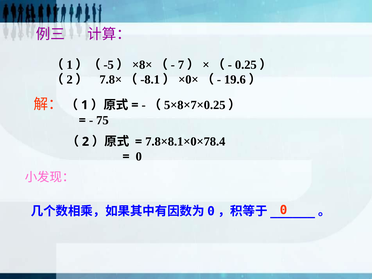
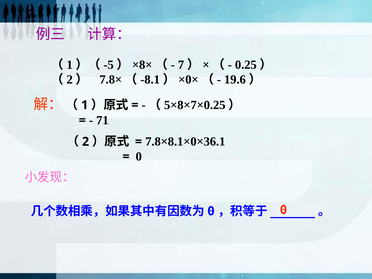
75: 75 -> 71 (102, 120)
7.8×8.1×0×78.4: 7.8×8.1×0×78.4 -> 7.8×8.1×0×36.1 (185, 142)
